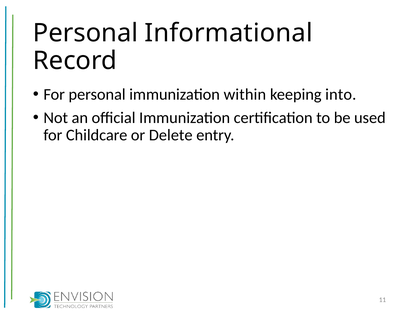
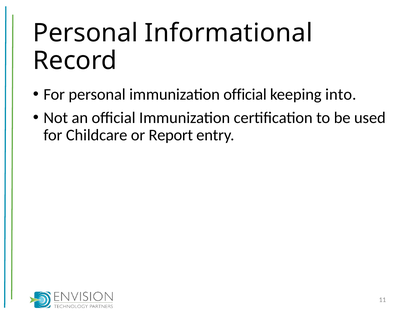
immunization within: within -> official (245, 94)
Delete: Delete -> Report (171, 135)
